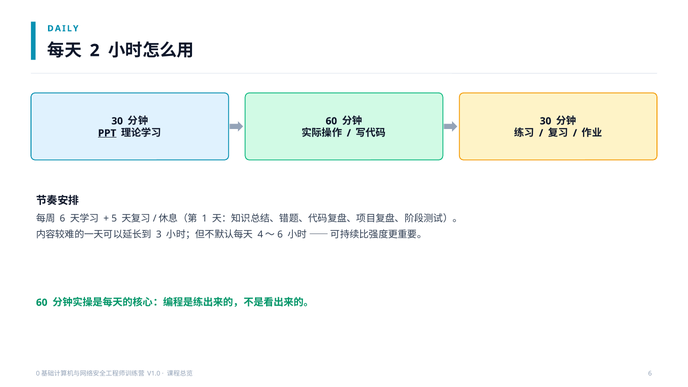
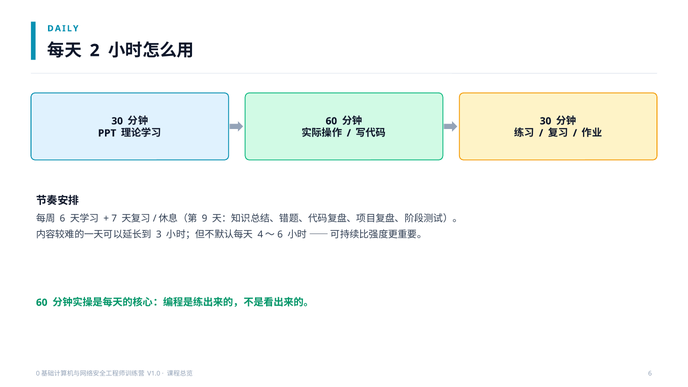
PPT underline: present -> none (107, 133)
5: 5 -> 7 (114, 219)
1: 1 -> 9 (205, 219)
